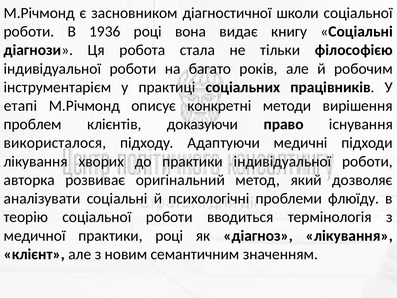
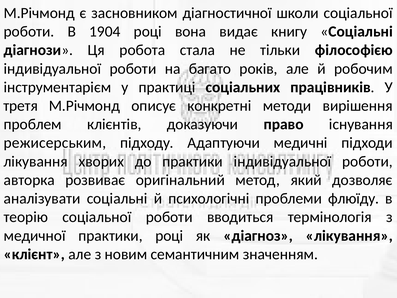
1936: 1936 -> 1904 (105, 32)
етапі: етапі -> третя (21, 106)
використалося: використалося -> режисерським (55, 143)
